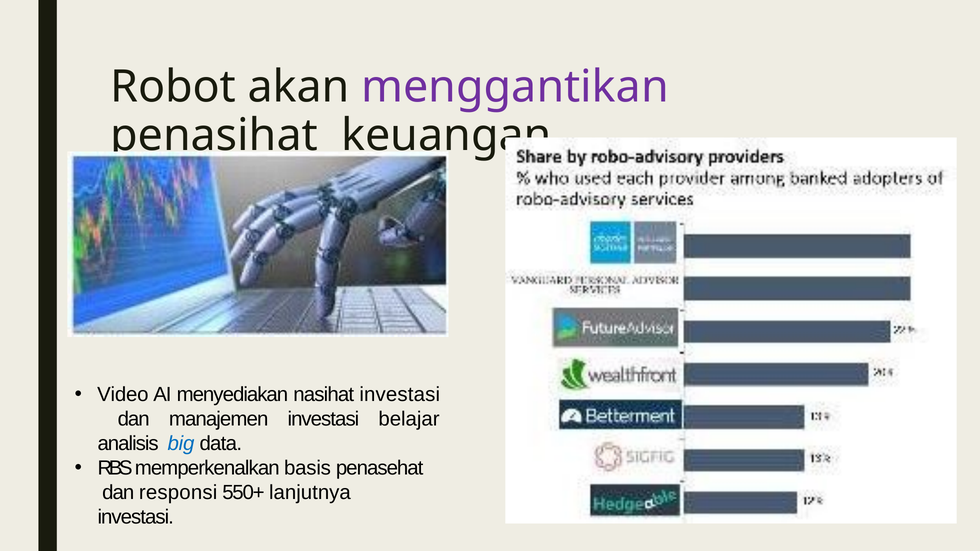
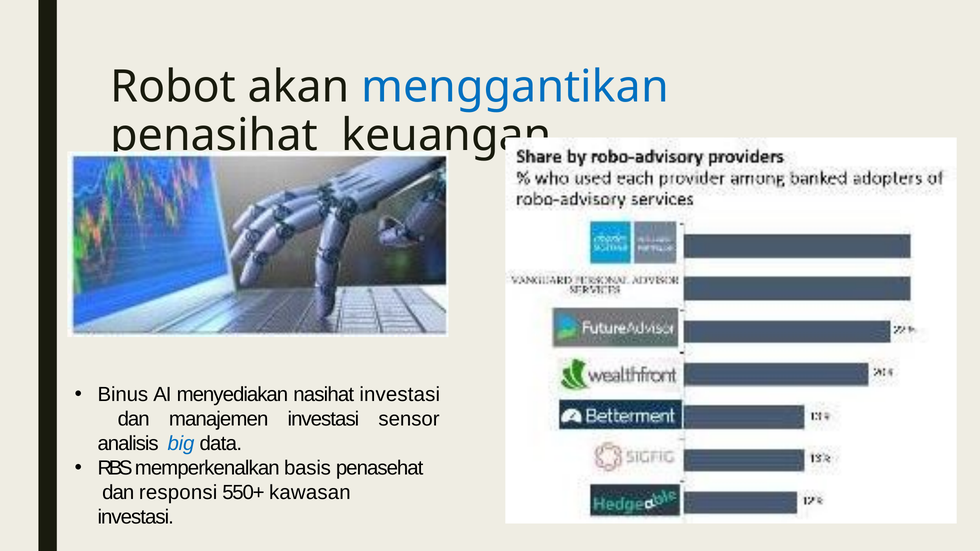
menggantikan colour: purple -> blue (515, 87)
Video: Video -> Binus (123, 395)
belajar: belajar -> sensor (409, 419)
lanjutnya: lanjutnya -> kawasan (310, 493)
